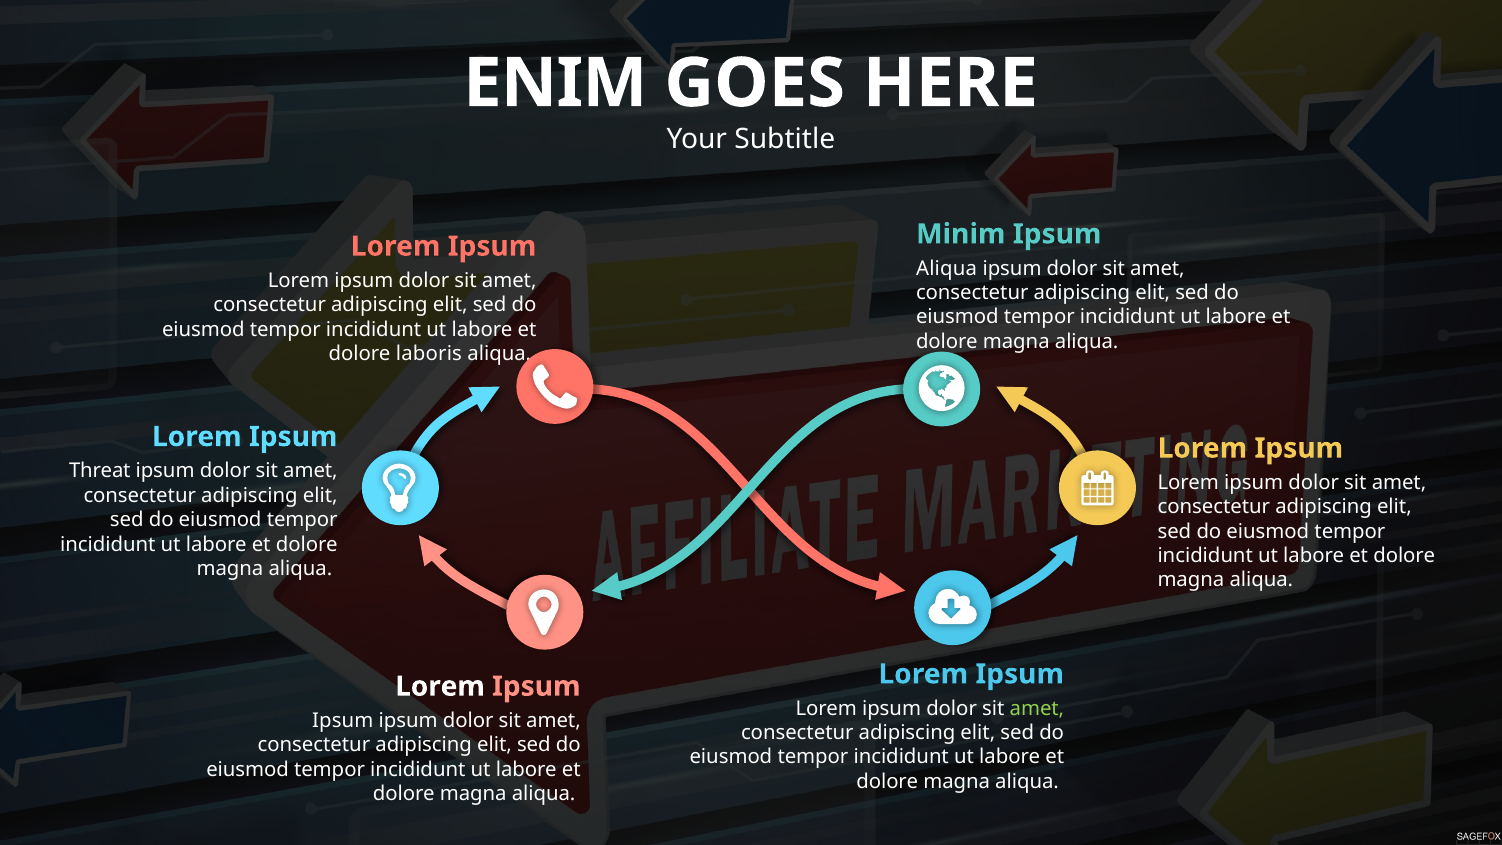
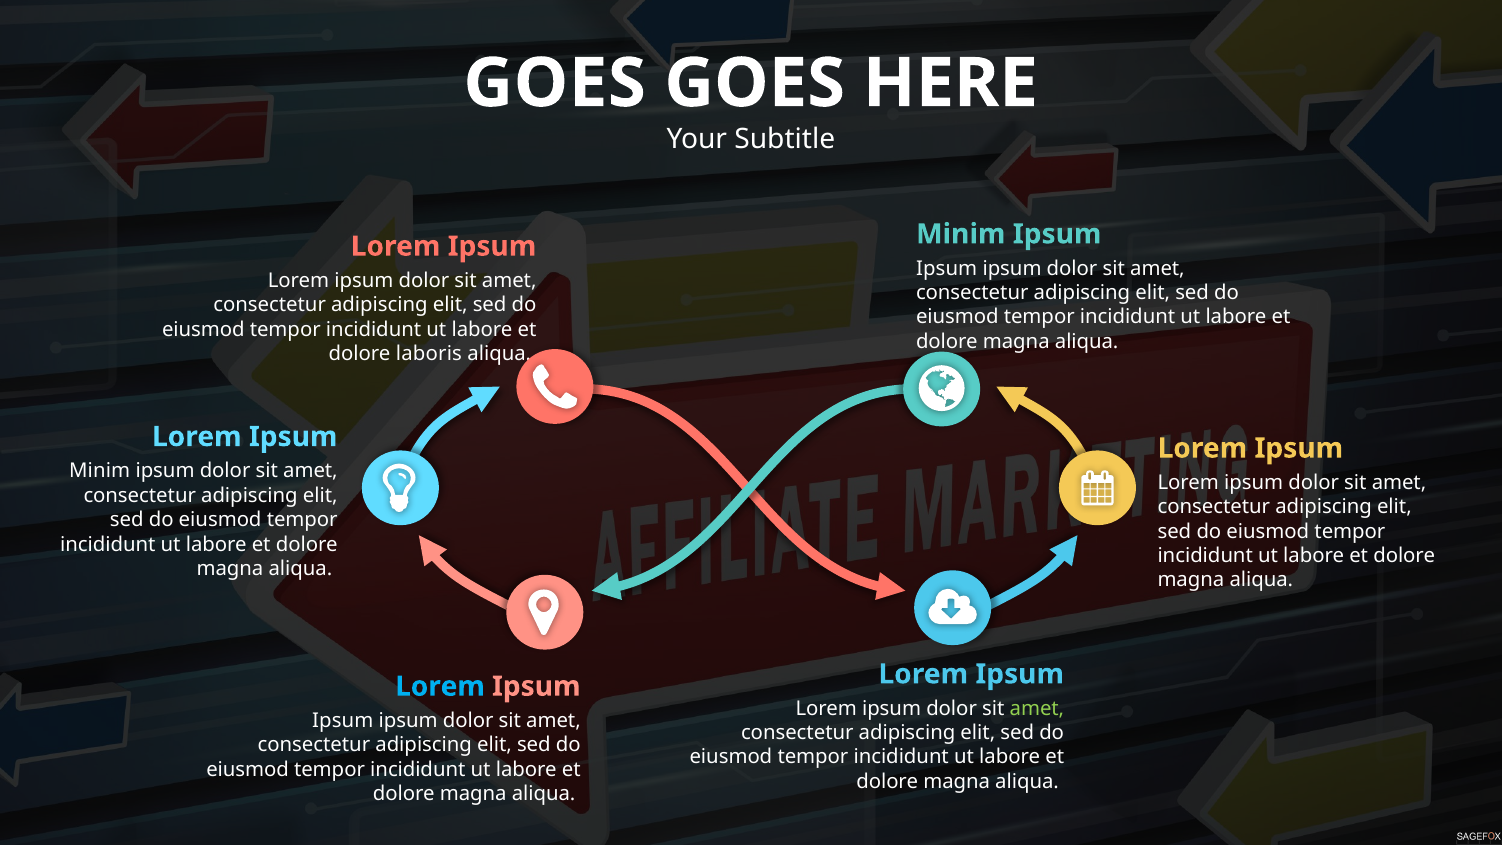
ENIM: ENIM -> GOES (555, 83)
Aliqua: Aliqua -> Ipsum (947, 268)
Threat: Threat -> Minim (100, 471)
Lorem colour: white -> light blue (440, 686)
